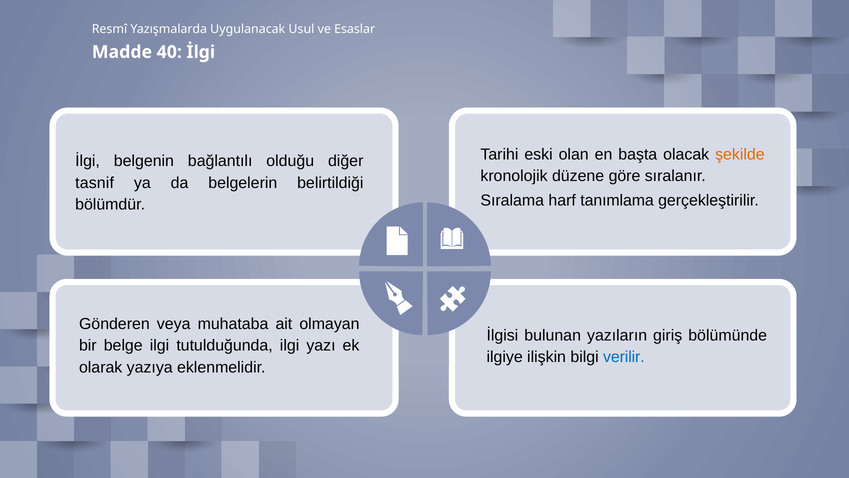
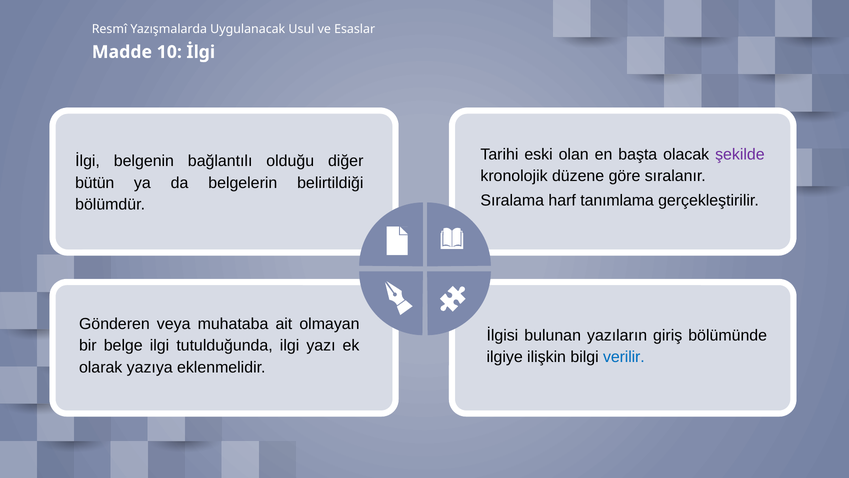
40: 40 -> 10 (169, 52)
şekilde colour: orange -> purple (740, 154)
tasnif: tasnif -> bütün (95, 183)
